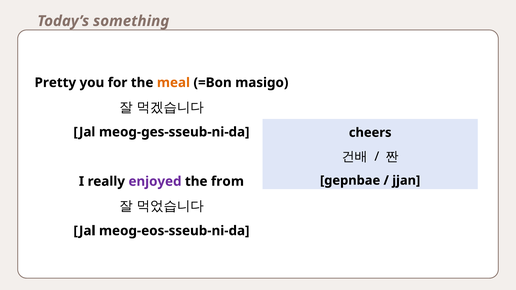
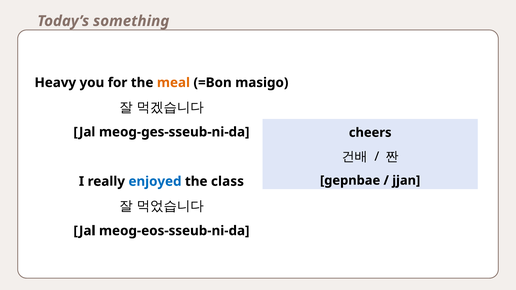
Pretty: Pretty -> Heavy (55, 83)
enjoyed colour: purple -> blue (155, 182)
from: from -> class (227, 182)
